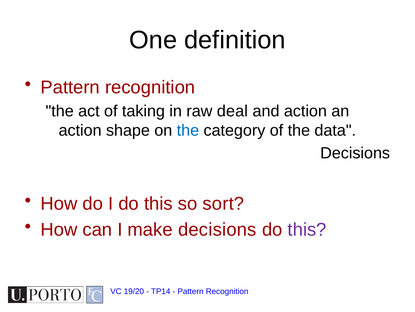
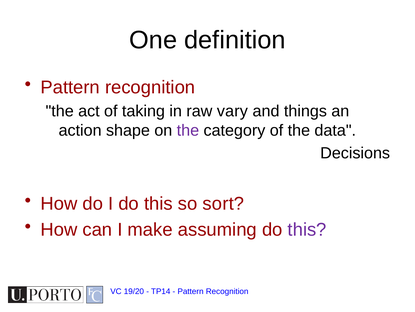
deal: deal -> vary (232, 111)
and action: action -> things (305, 111)
the colour: blue -> purple (188, 130)
make decisions: decisions -> assuming (217, 229)
